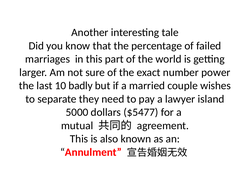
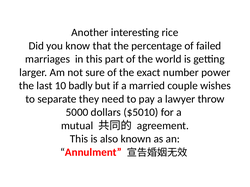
tale: tale -> rice (170, 33)
island: island -> throw (211, 99)
$5477: $5477 -> $5010 (141, 113)
